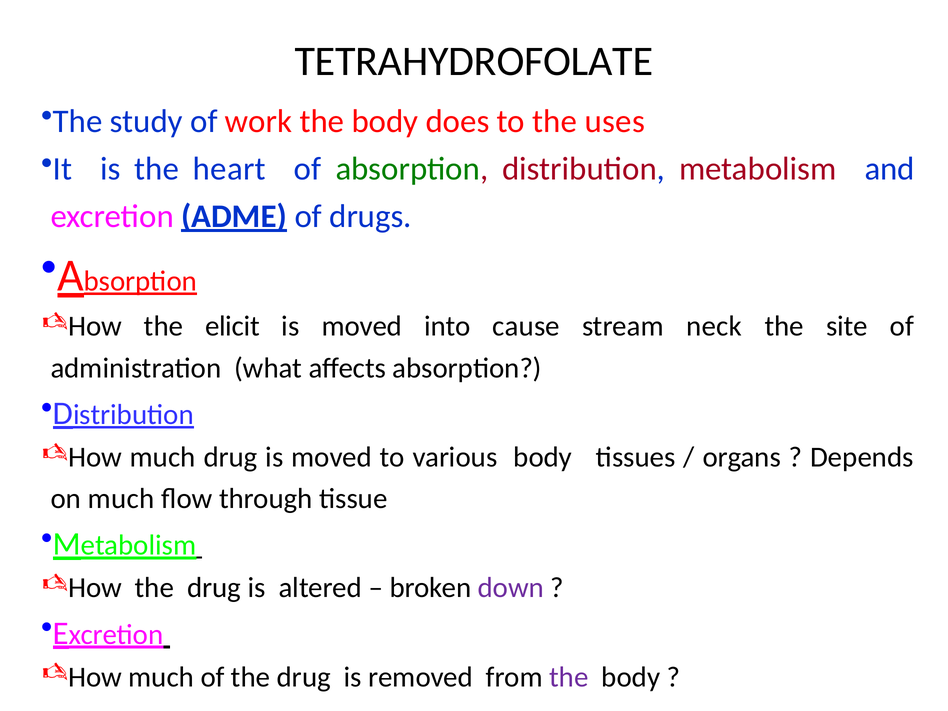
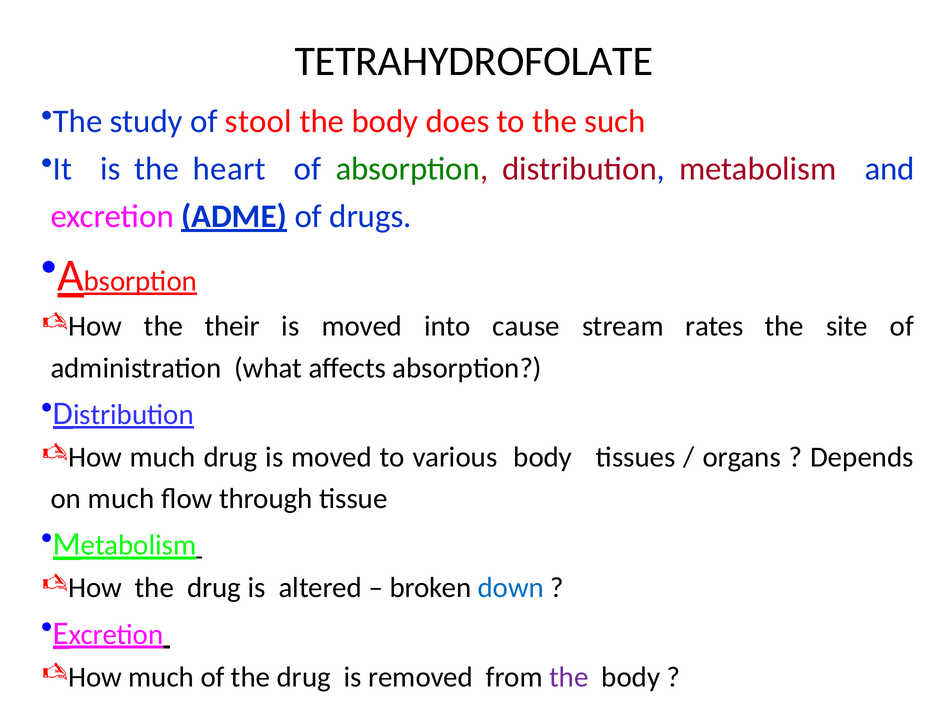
work: work -> stool (258, 122)
uses: uses -> such (615, 122)
elicit: elicit -> their (232, 326)
neck: neck -> rates (714, 326)
down colour: purple -> blue (511, 588)
